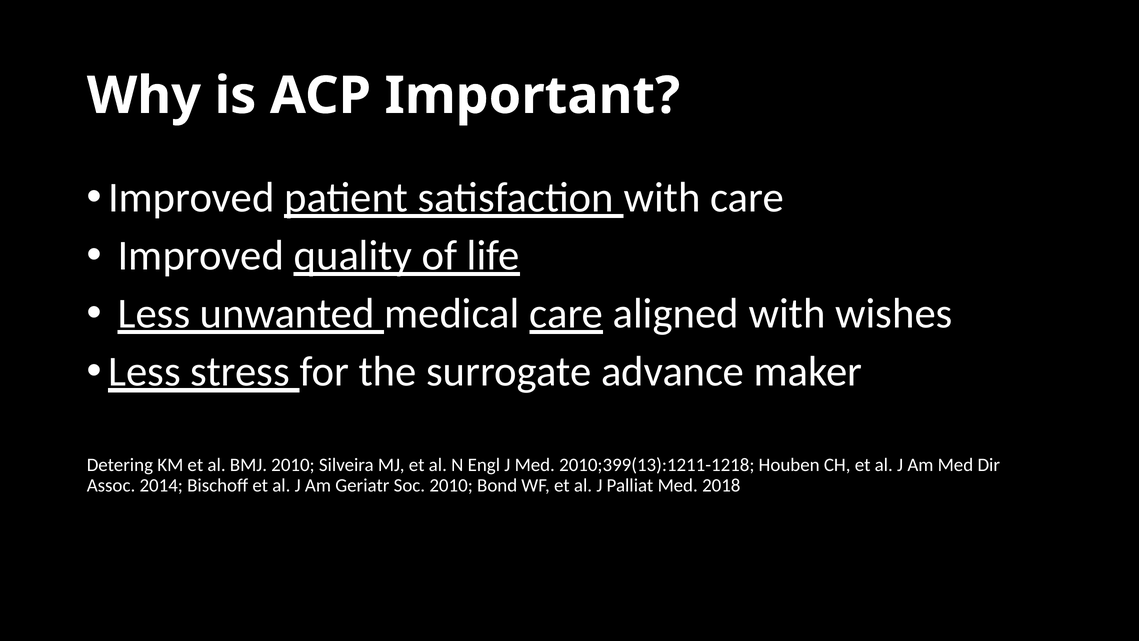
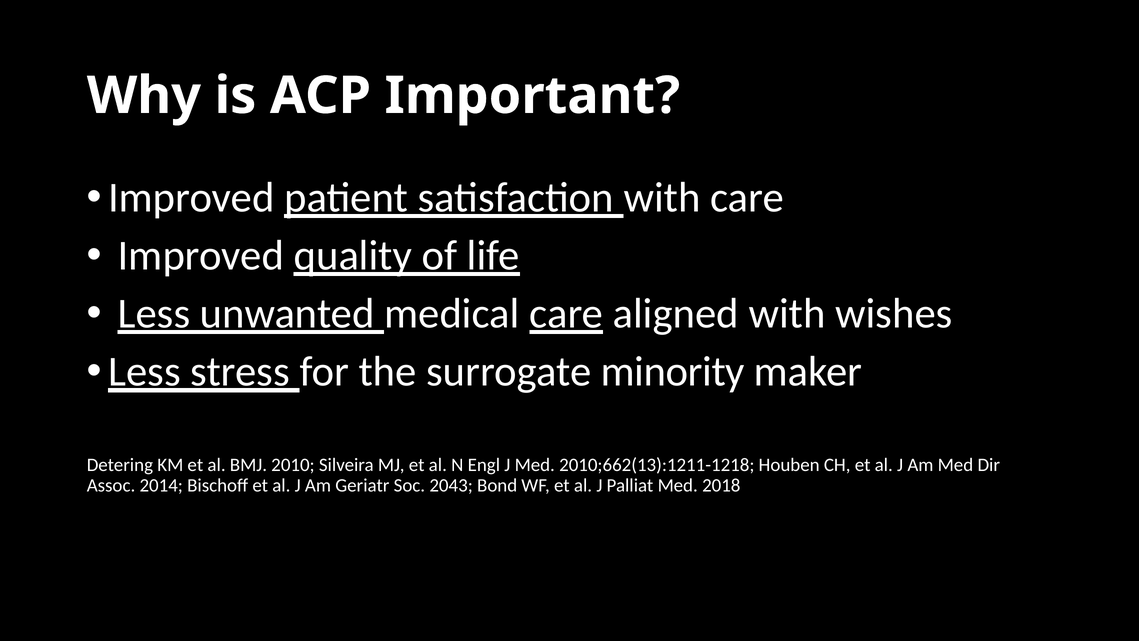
advance: advance -> minority (673, 372)
2010;399(13):1211-1218: 2010;399(13):1211-1218 -> 2010;662(13):1211-1218 (657, 465)
Soc 2010: 2010 -> 2043 (451, 485)
